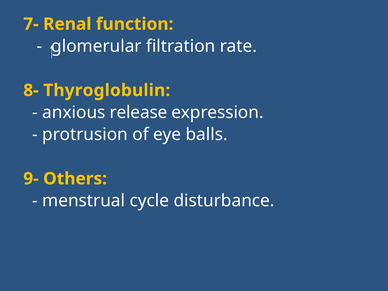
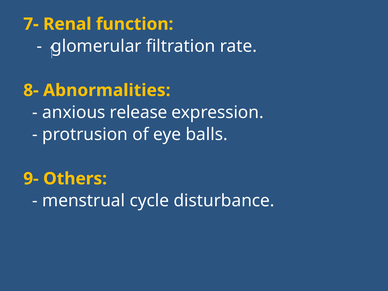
Thyroglobulin: Thyroglobulin -> Abnormalities (107, 90)
